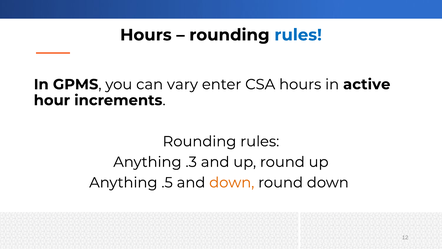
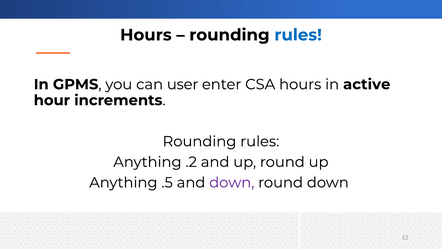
vary: vary -> user (183, 84)
.3: .3 -> .2 (191, 162)
down colour: orange -> purple (232, 182)
